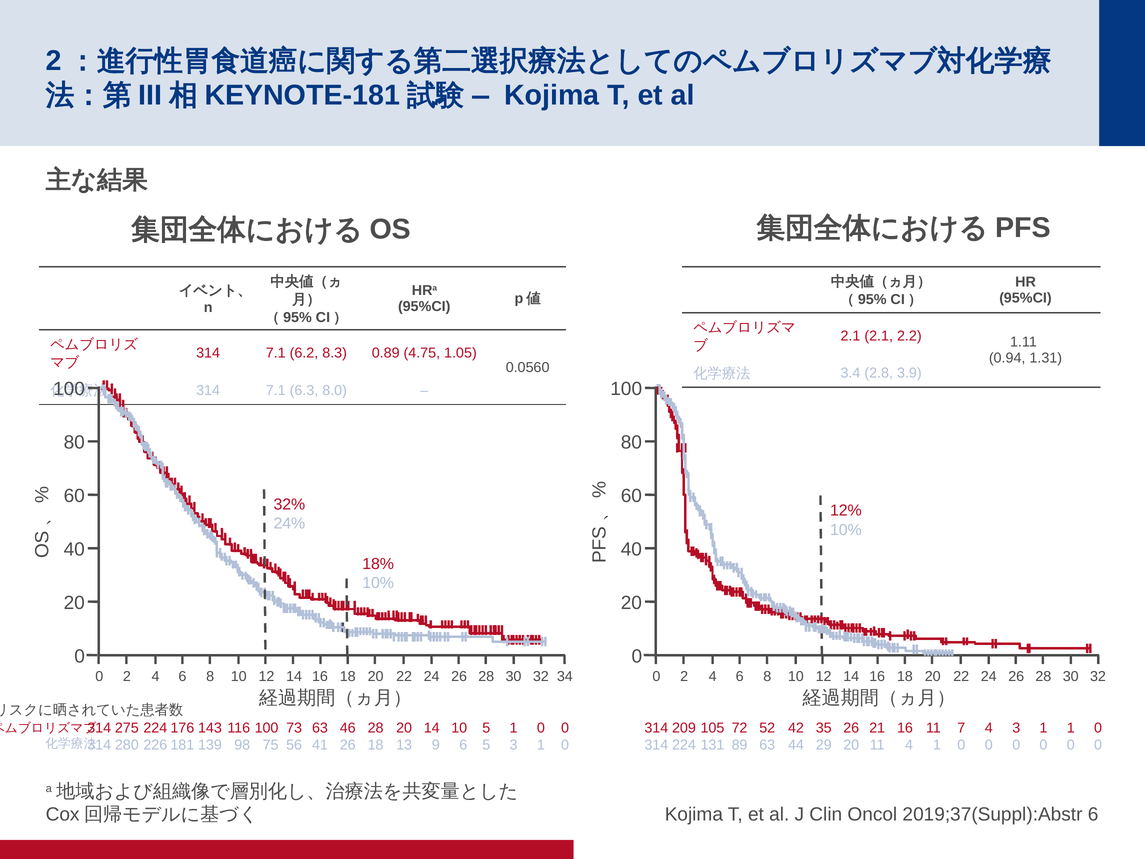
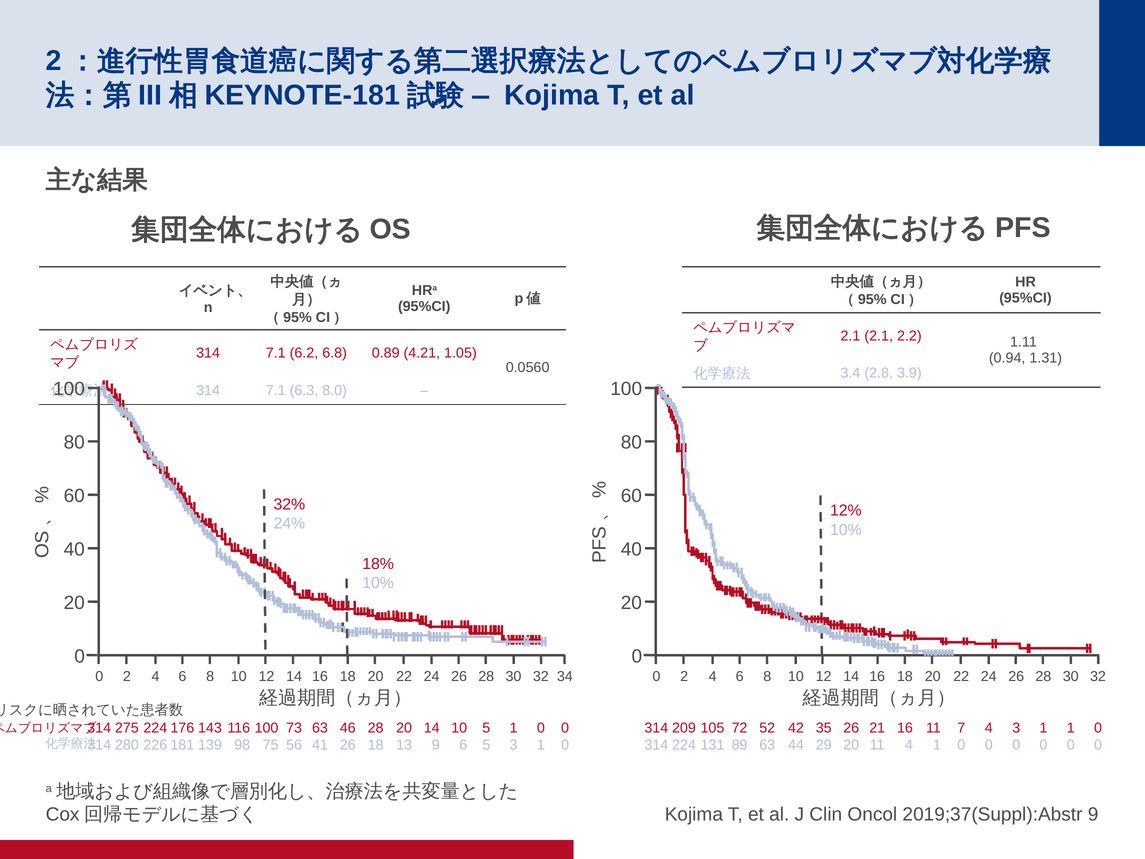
8.3: 8.3 -> 6.8 (335, 353)
4.75: 4.75 -> 4.21 (422, 353)
2019;37(Suppl):Abstr 6: 6 -> 9 (1093, 814)
